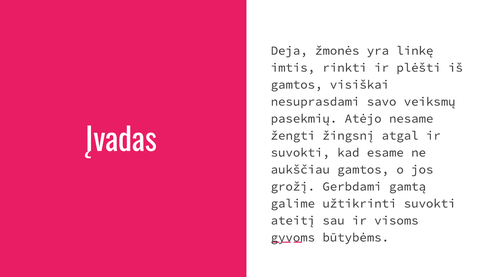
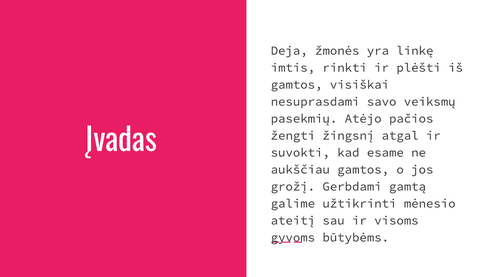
nesame: nesame -> pačios (411, 119)
užtikrinti suvokti: suvokti -> mėnesio (430, 204)
